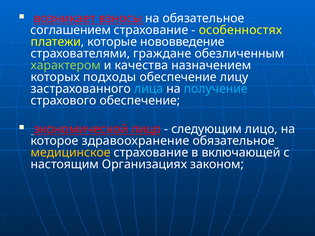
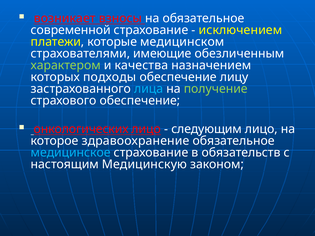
соглашением: соглашением -> современной (71, 30)
особенностях: особенностях -> исключением (240, 30)
нововведение: нововведение -> медицинском (182, 42)
граждане: граждане -> имеющие (162, 54)
получение colour: light blue -> light green (216, 89)
экономической: экономической -> онкологических (81, 129)
медицинское colour: yellow -> light blue (71, 153)
включающей: включающей -> обязательств (241, 153)
Организациях: Организациях -> Медицинскую (144, 165)
